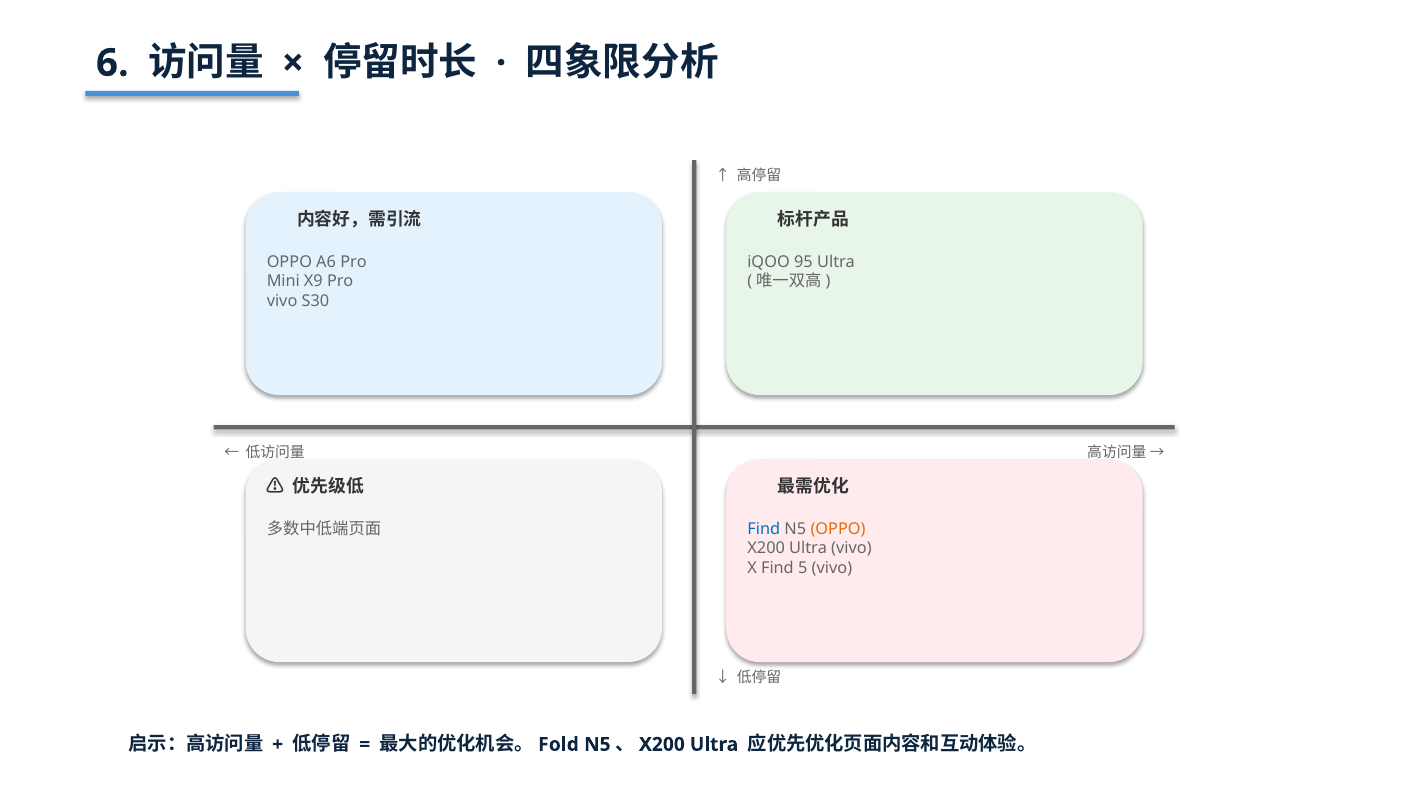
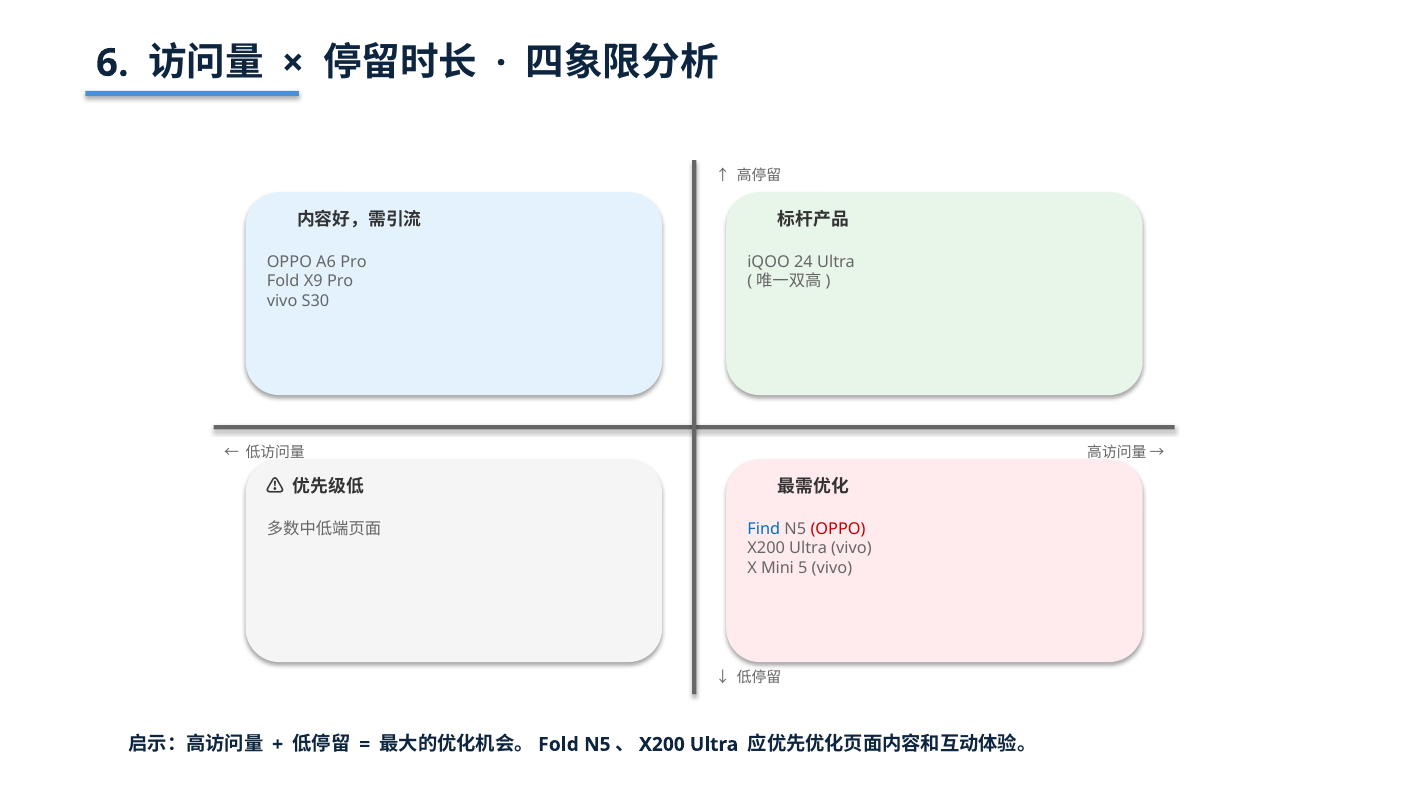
95: 95 -> 24 (803, 262)
Mini: Mini -> Fold (283, 281)
OPPO colour: orange -> red (838, 529)
X Find: Find -> Mini (777, 568)
